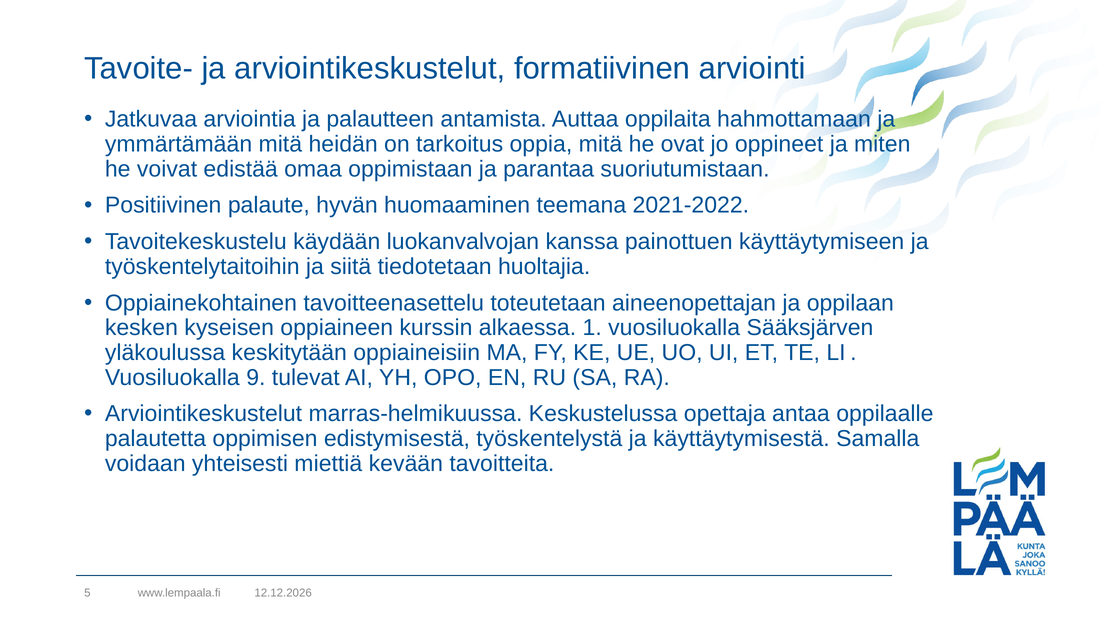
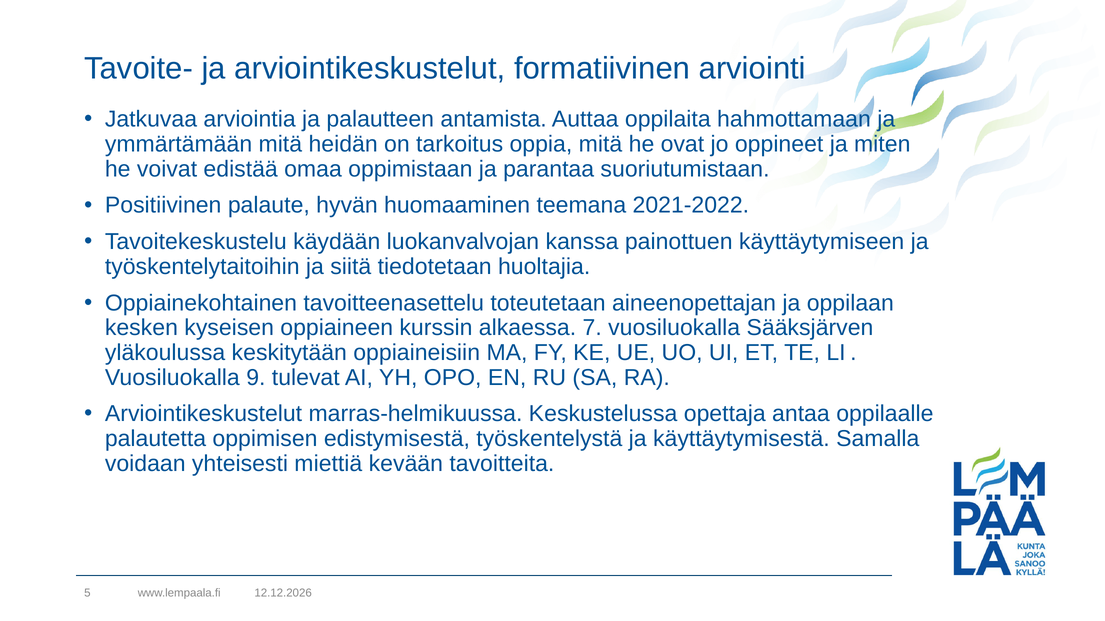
1: 1 -> 7 (592, 328)
